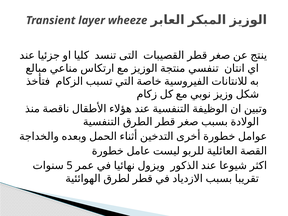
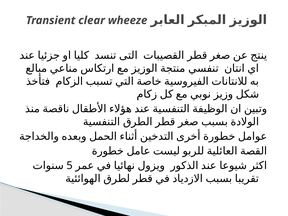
layer: layer -> clear (92, 20)
